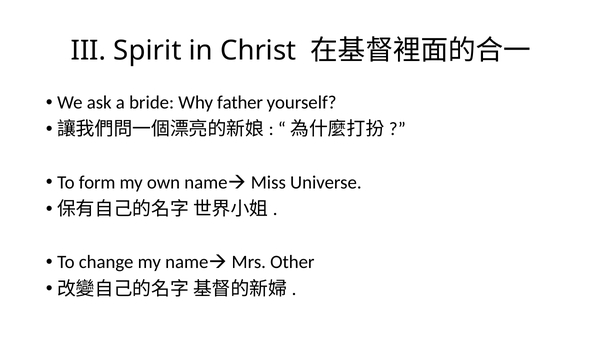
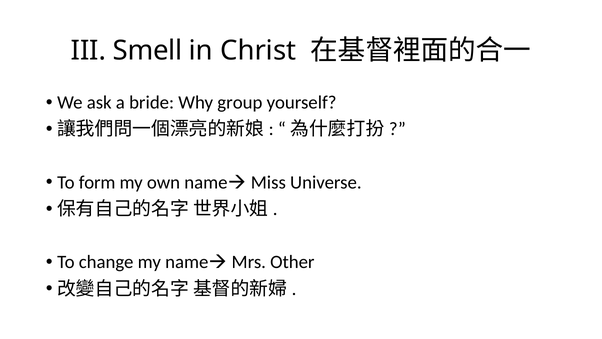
Spirit: Spirit -> Smell (148, 51)
father: father -> group (240, 102)
